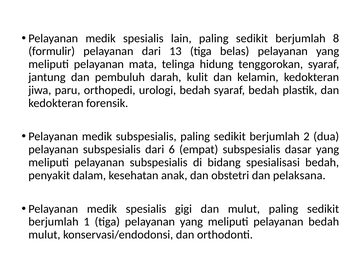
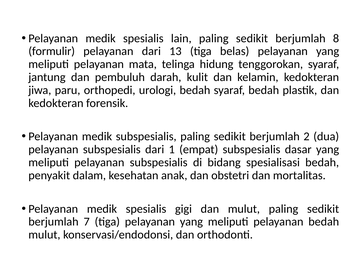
6: 6 -> 1 (172, 150)
pelaksana: pelaksana -> mortalitas (299, 176)
1: 1 -> 7 (87, 222)
